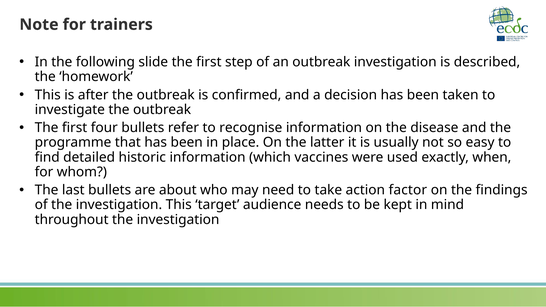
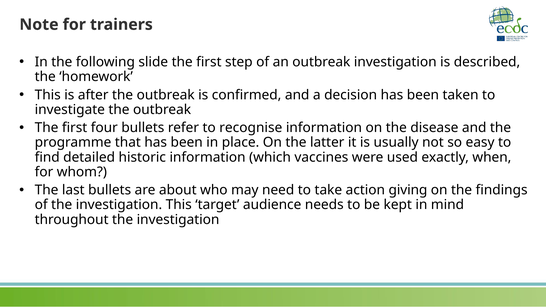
factor: factor -> giving (408, 190)
